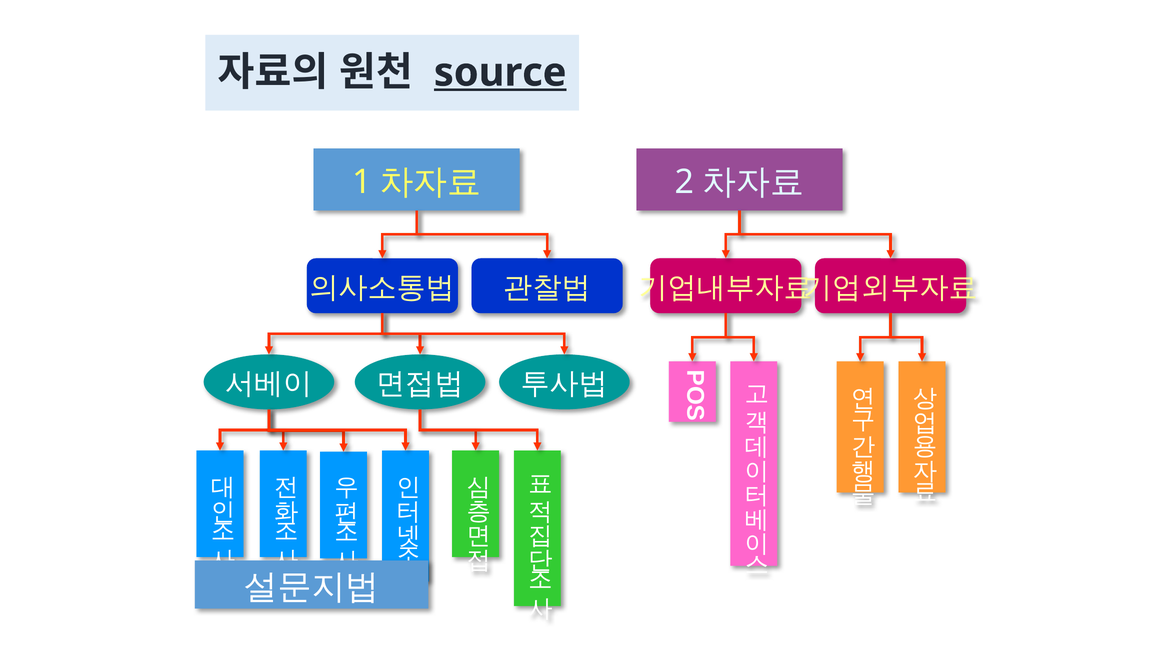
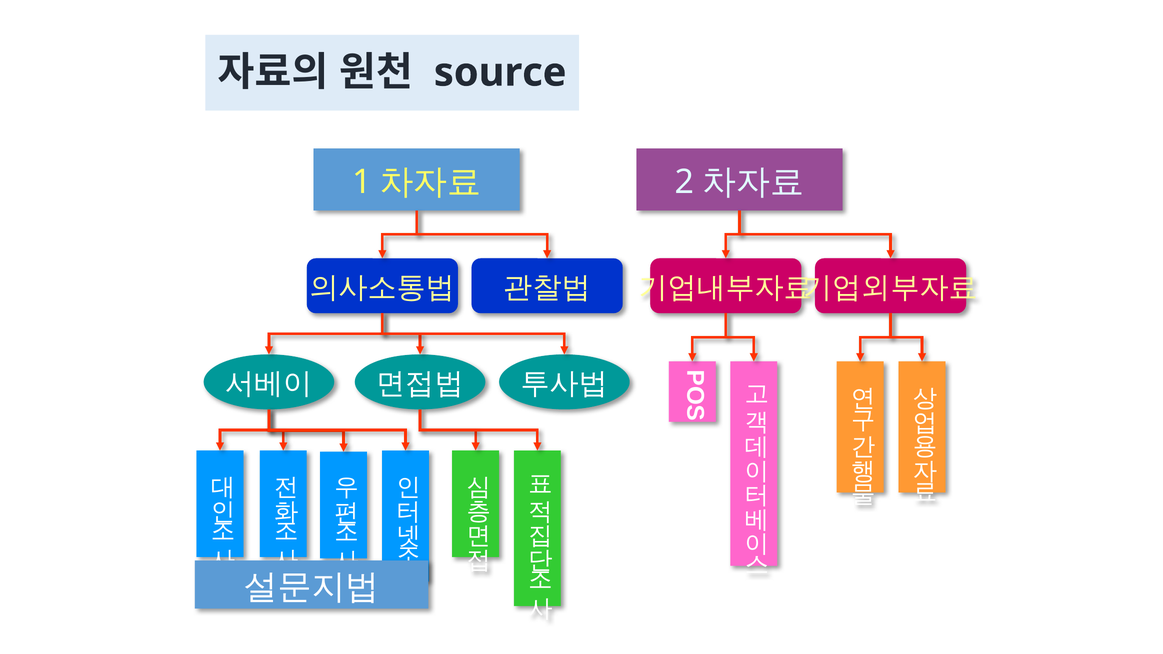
source underline: present -> none (500, 72)
